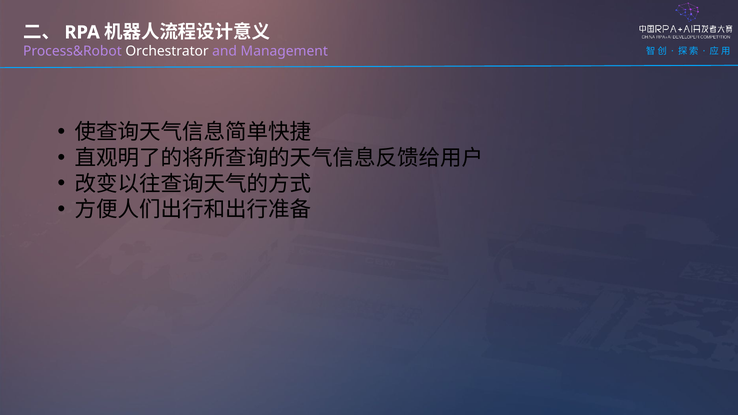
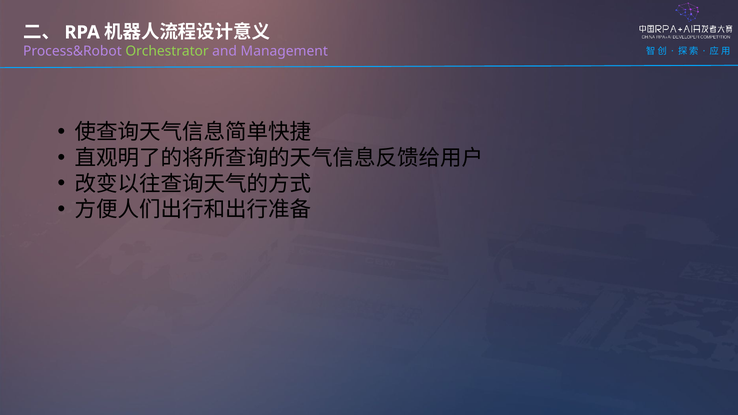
Orchestrator colour: white -> light green (167, 51)
